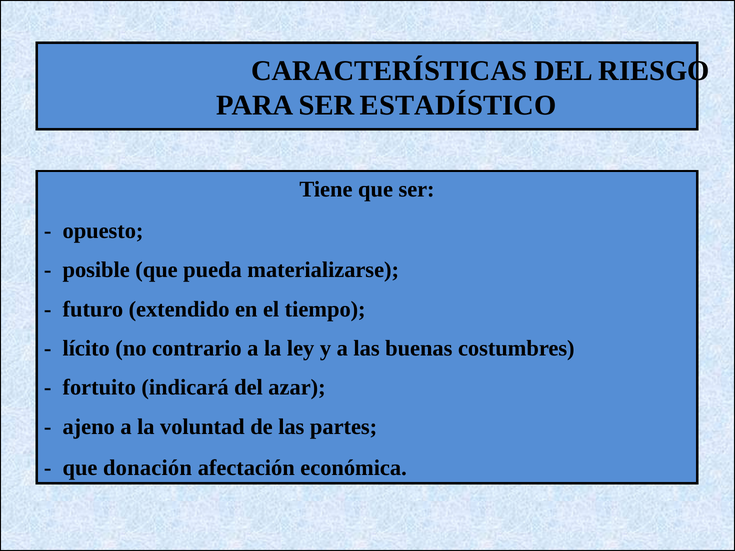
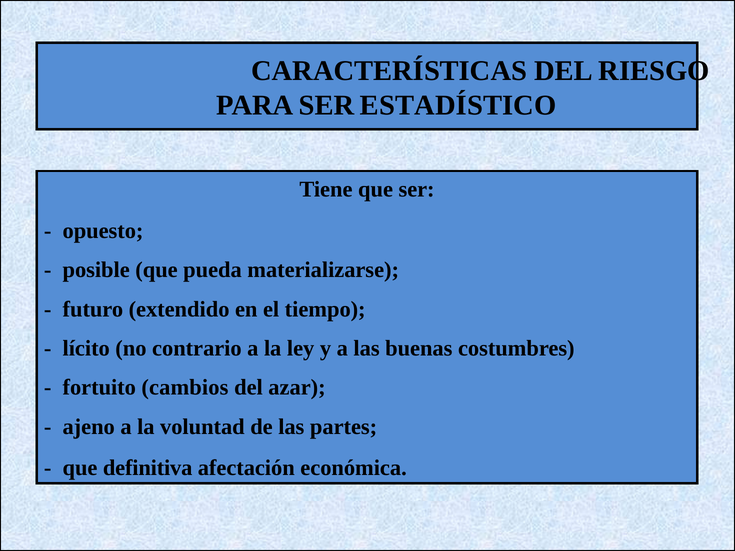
indicará: indicará -> cambios (185, 388)
donación: donación -> definitiva (148, 468)
